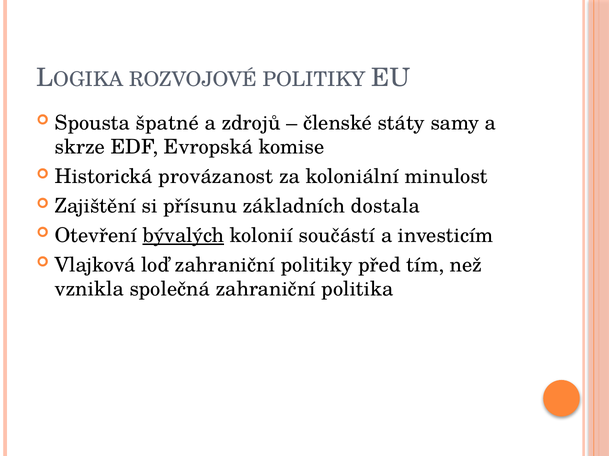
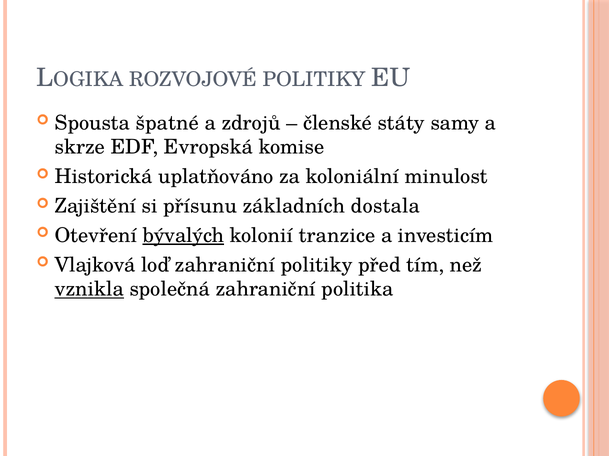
provázanost: provázanost -> uplatňováno (216, 177)
součástí: součástí -> tranzice (337, 236)
vznikla underline: none -> present (89, 290)
